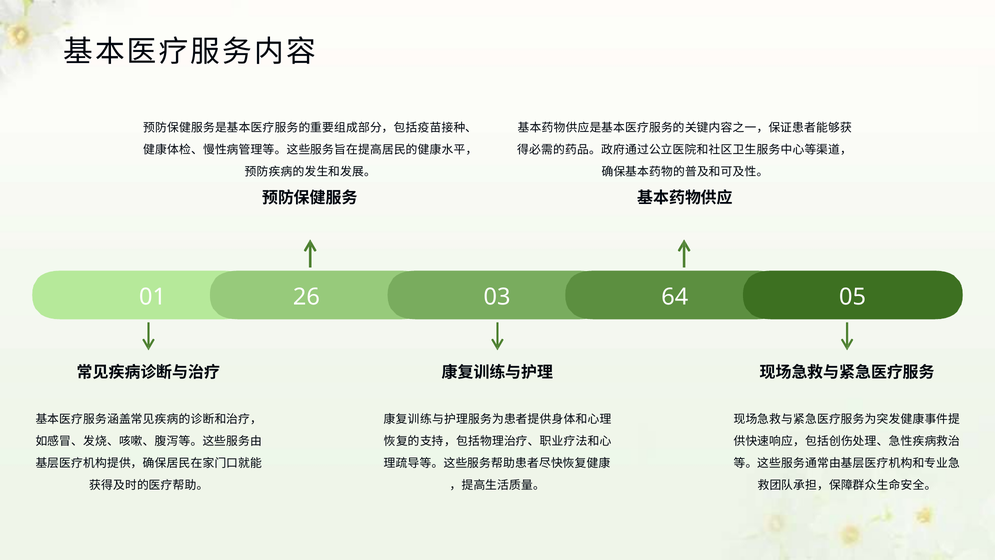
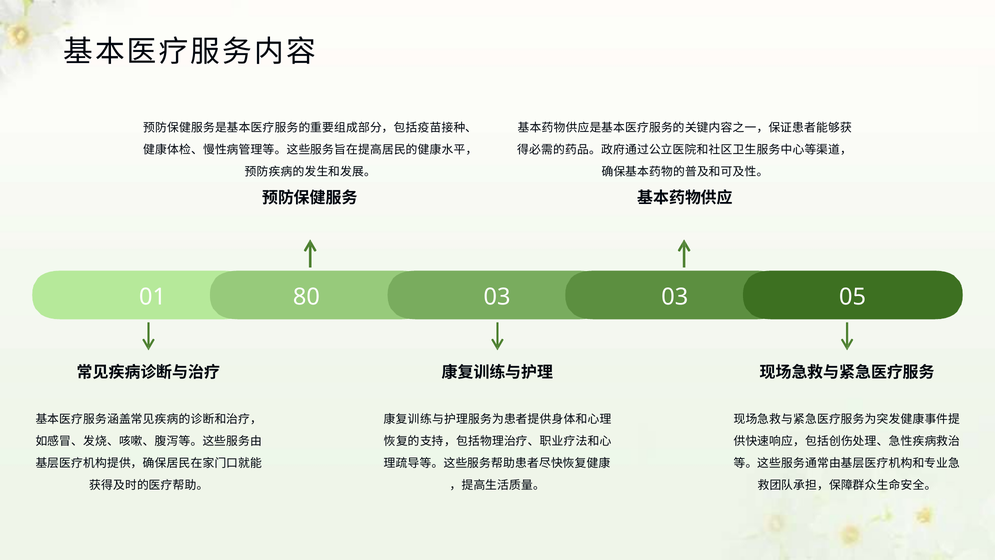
26: 26 -> 80 (306, 297)
03 64: 64 -> 03 (675, 297)
